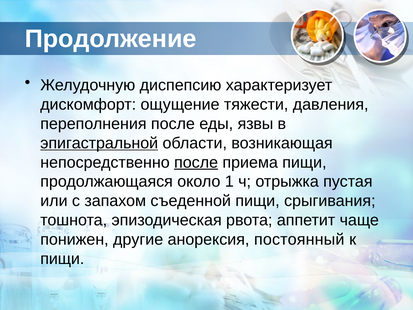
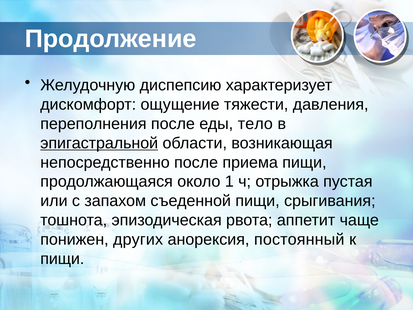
язвы: язвы -> тело (255, 124)
после underline: present -> none (196, 162)
другие: другие -> других (138, 239)
